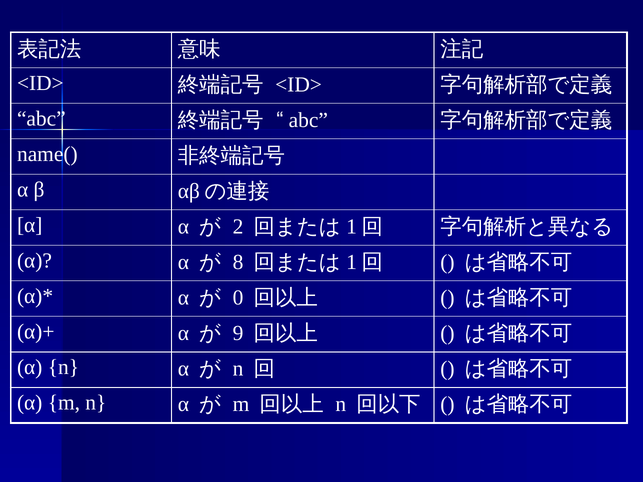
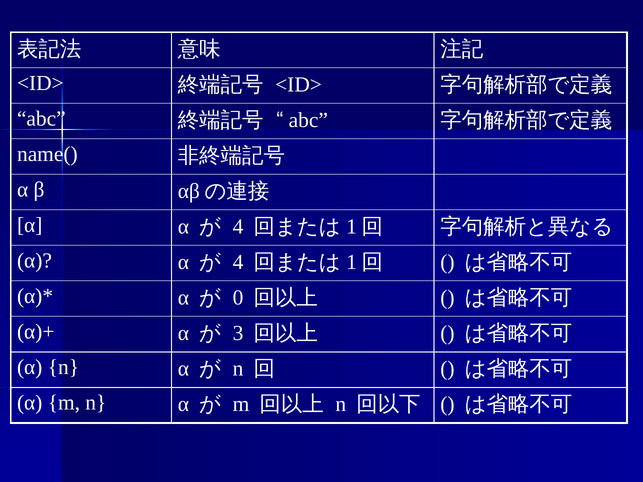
2: 2 -> 4 (238, 227)
8: 8 -> 4 (238, 262)
9: 9 -> 3 (238, 333)
